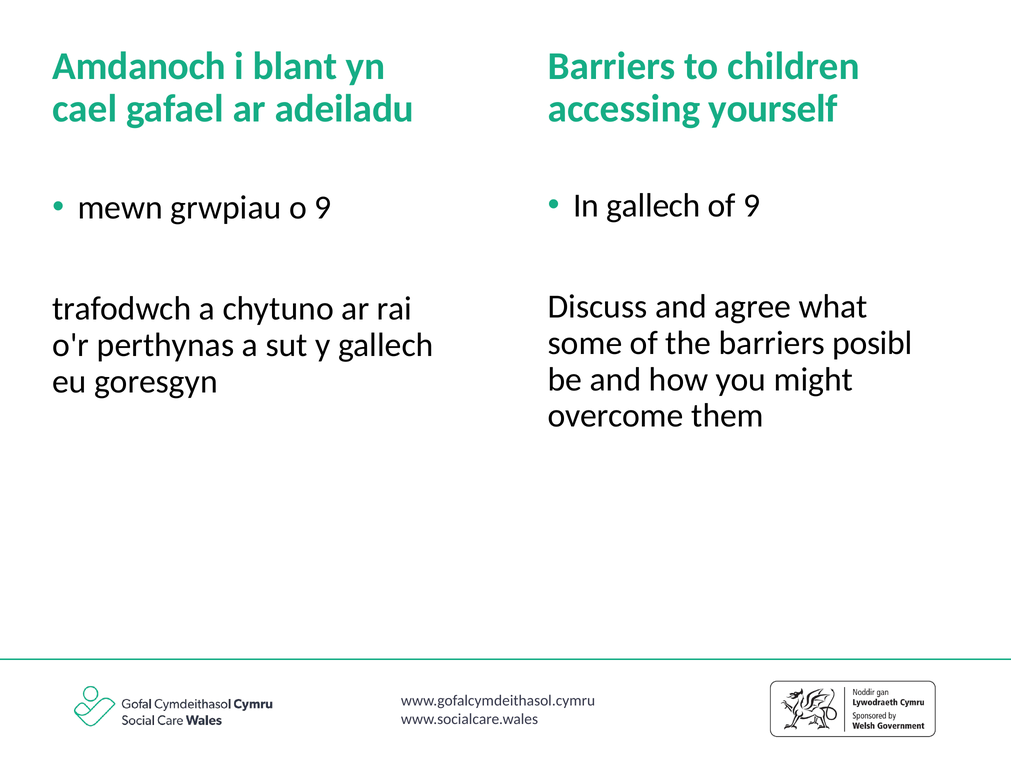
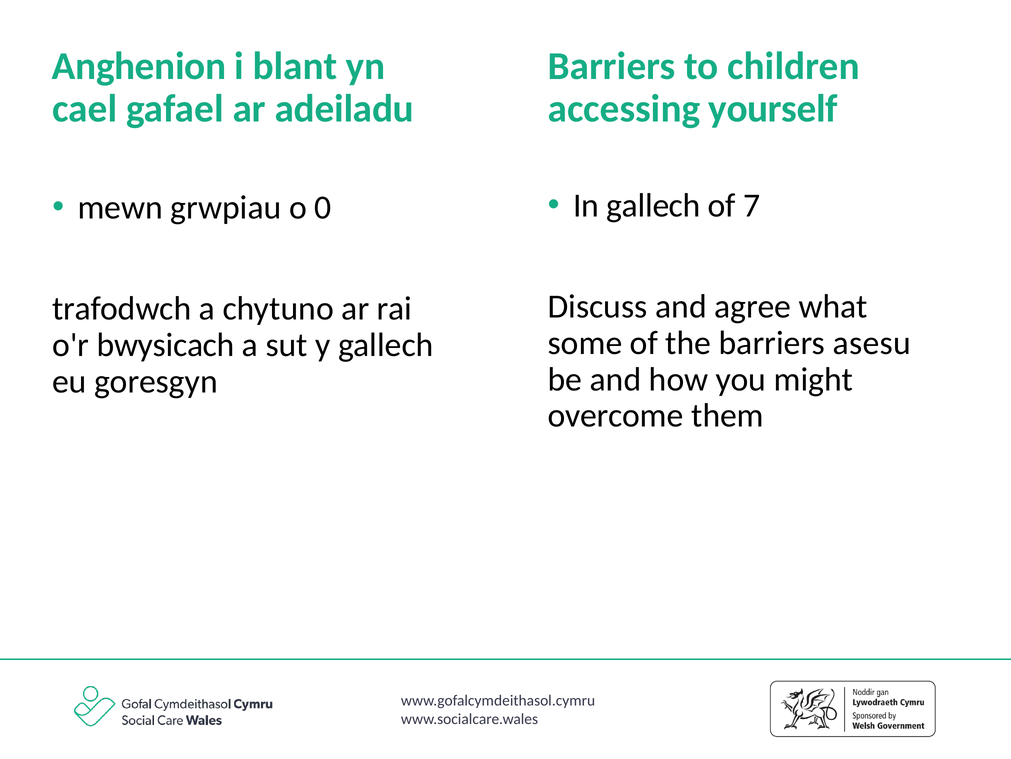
Amdanoch: Amdanoch -> Anghenion (139, 66)
of 9: 9 -> 7 (752, 205)
o 9: 9 -> 0 (323, 208)
posibl: posibl -> asesu (872, 343)
perthynas: perthynas -> bwysicach (166, 345)
